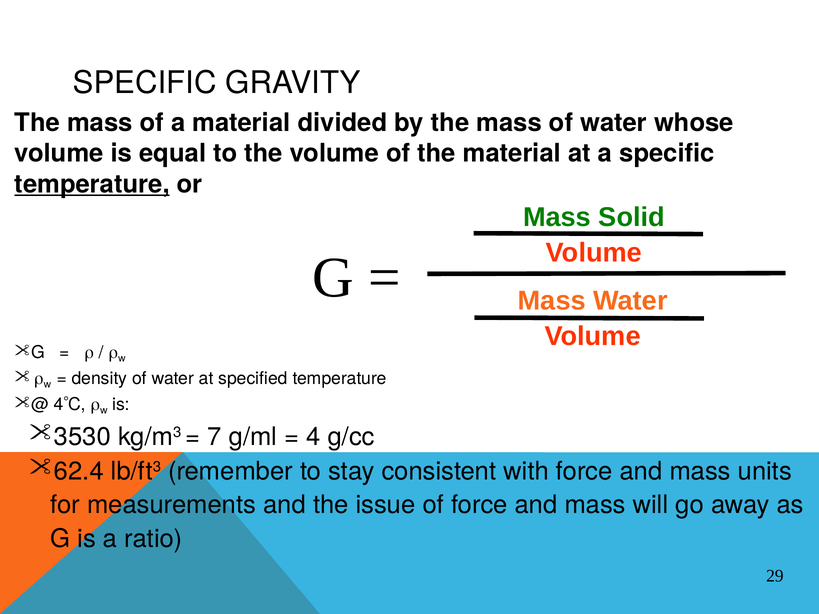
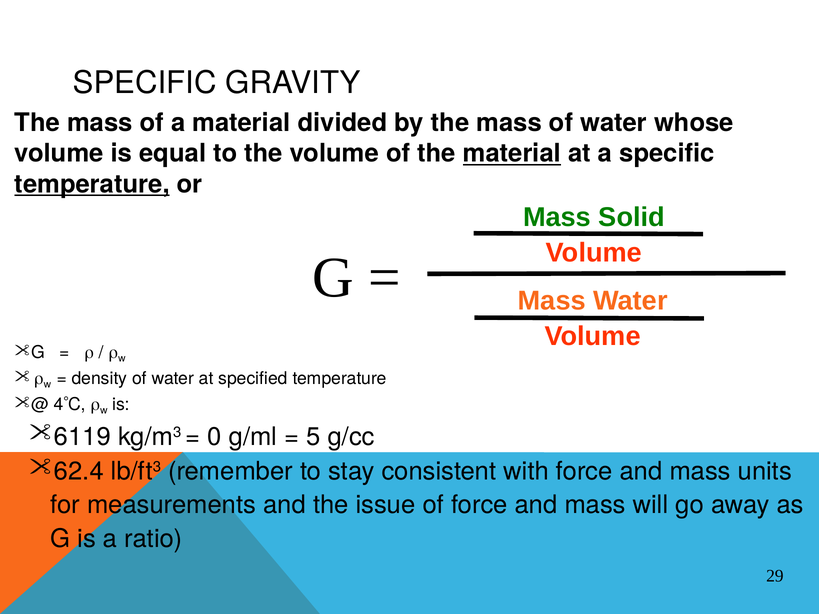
material underline: none -> present (512, 154)
3530: 3530 -> 6119 (82, 437)
7: 7 -> 0 (215, 437)
4: 4 -> 5 (313, 437)
